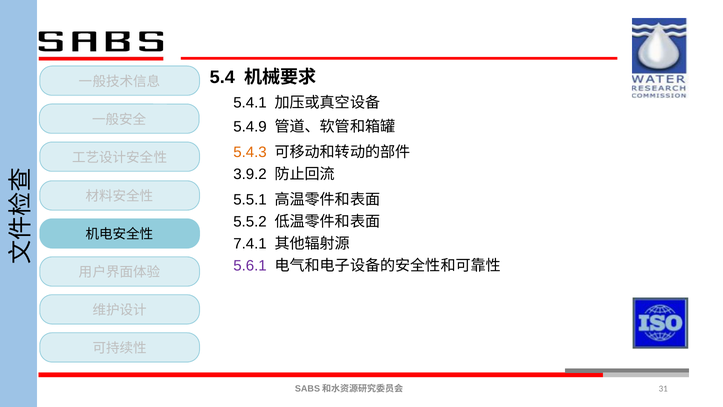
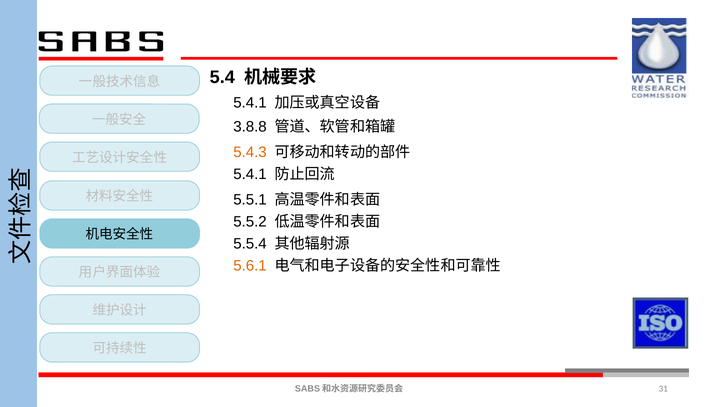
5.4.9: 5.4.9 -> 3.8.8 (250, 126)
3.9.2: 3.9.2 -> 5.4.1 (250, 174)
7.4.1: 7.4.1 -> 5.5.4 (250, 244)
5.6.1 colour: purple -> orange (250, 265)
